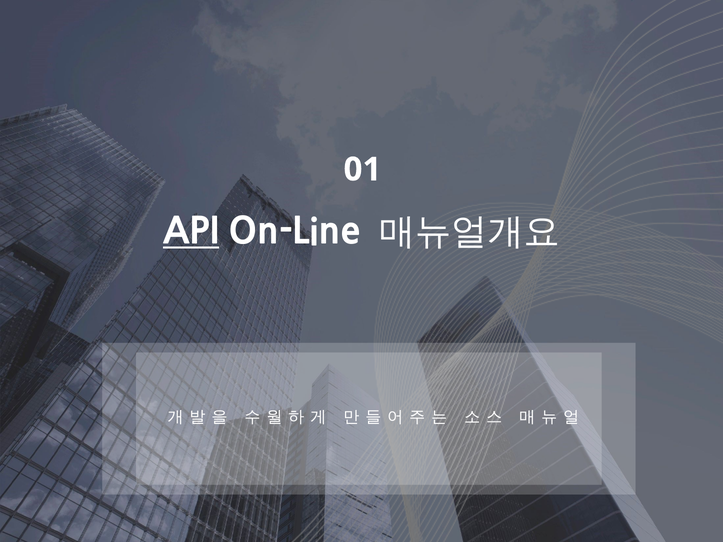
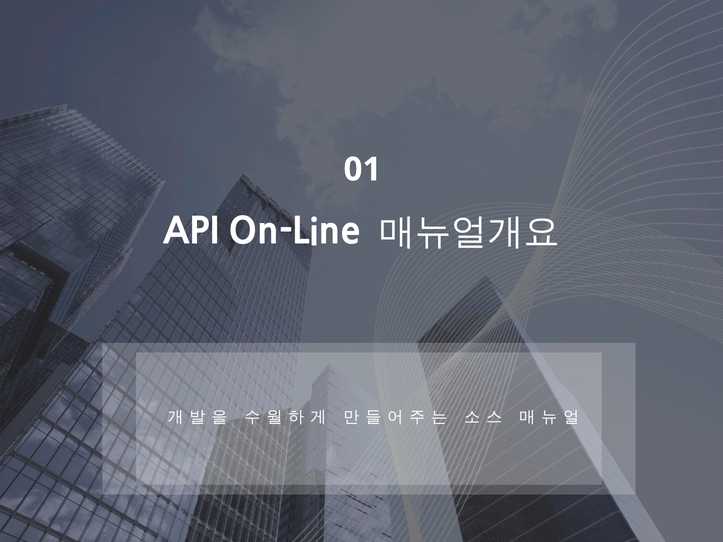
API underline: present -> none (191, 232)
